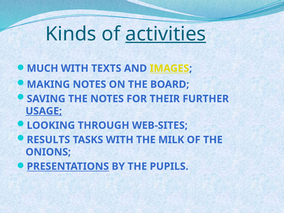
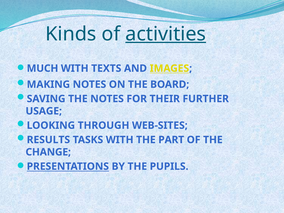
USAGE underline: present -> none (44, 111)
MILK: MILK -> PART (171, 140)
ONIONS: ONIONS -> CHANGE (48, 152)
